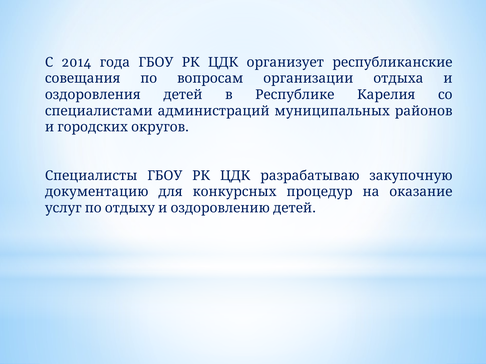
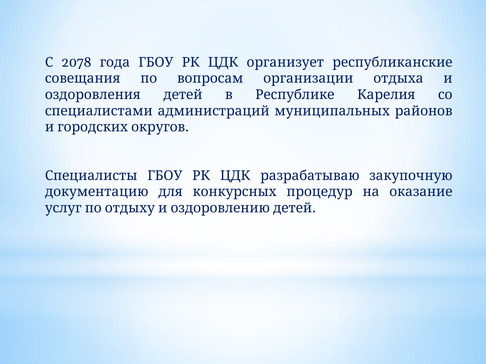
2014: 2014 -> 2078 (76, 62)
